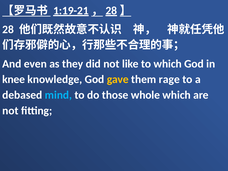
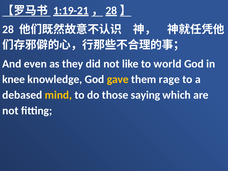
to which: which -> world (168, 64)
mind colour: light blue -> yellow (58, 95)
whole: whole -> saying (145, 95)
